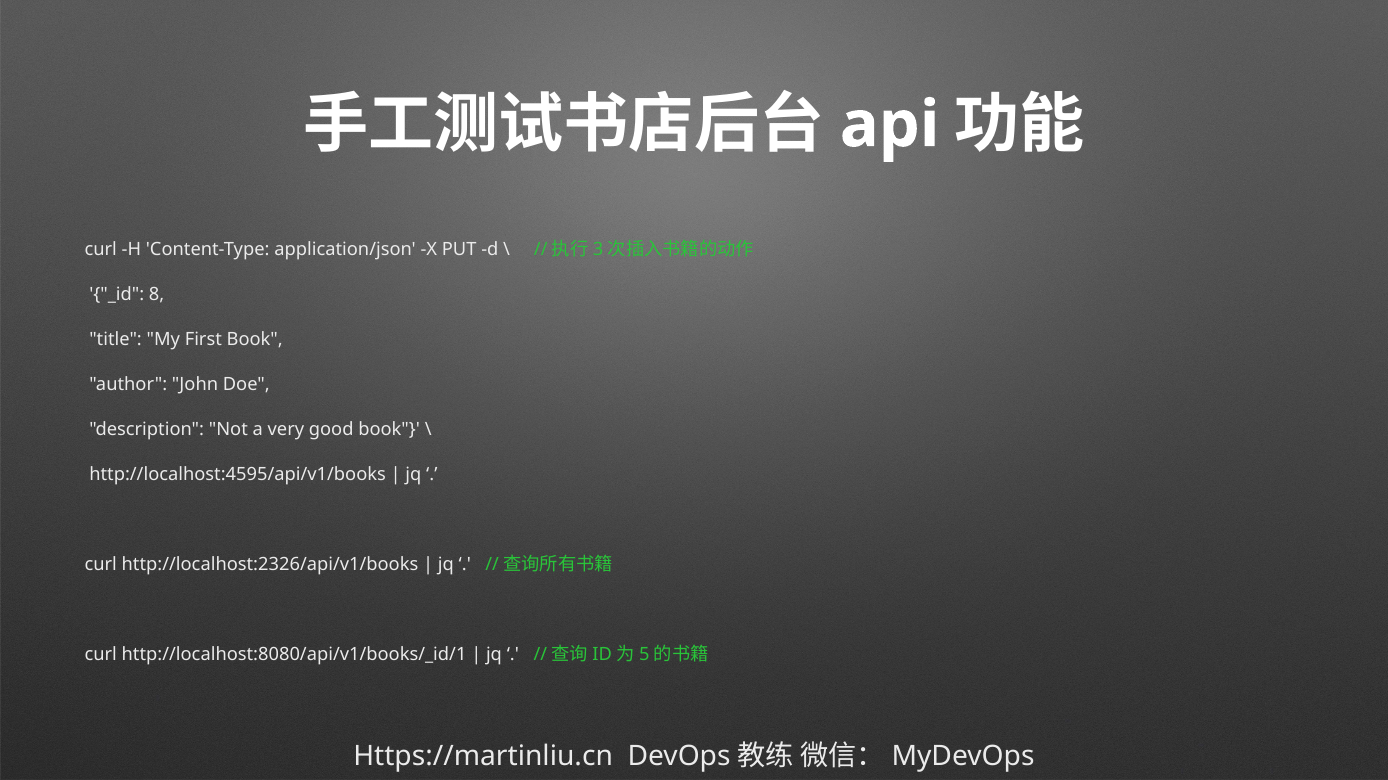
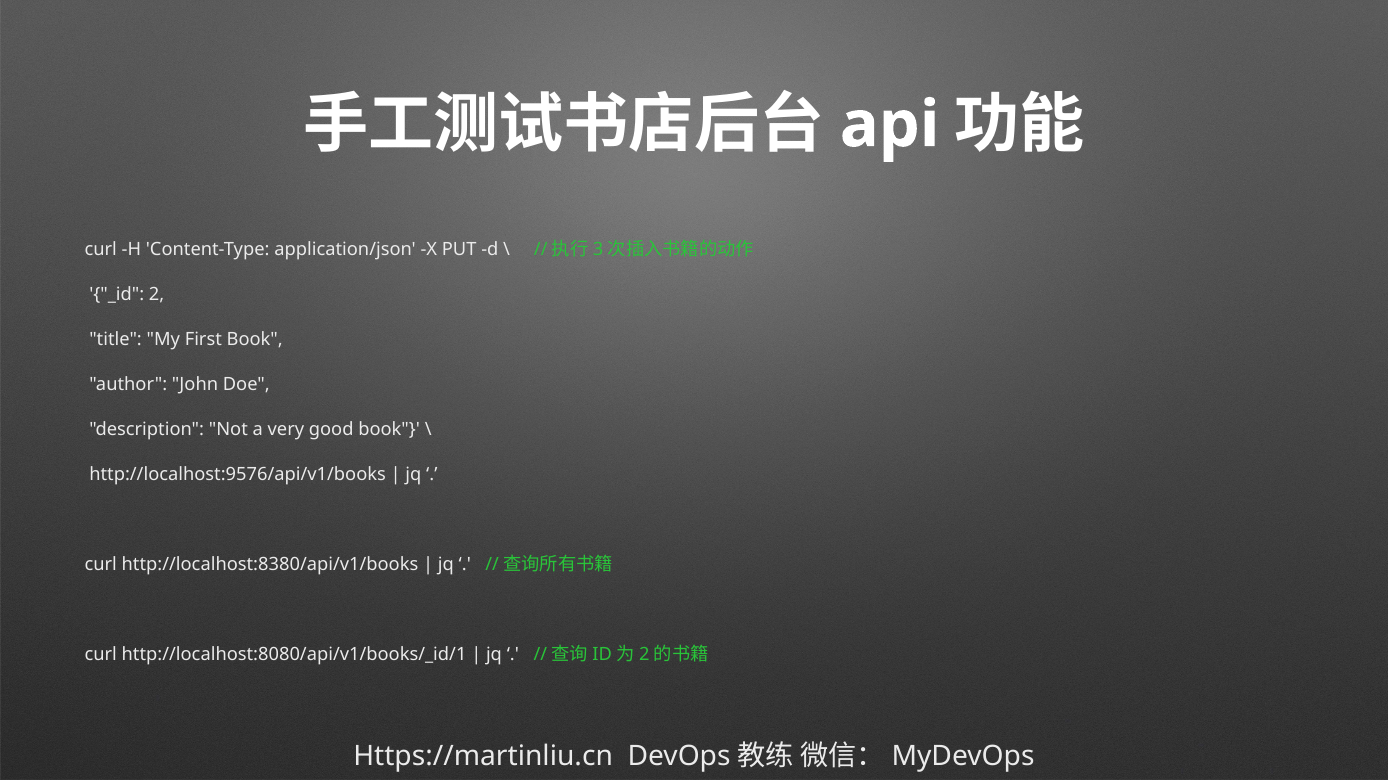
_id 8: 8 -> 2 (157, 295)
http://localhost:4595/api/v1/books: http://localhost:4595/api/v1/books -> http://localhost:9576/api/v1/books (238, 475)
http://localhost:2326/api/v1/books: http://localhost:2326/api/v1/books -> http://localhost:8380/api/v1/books (270, 565)
5: 5 -> 2 (644, 655)
